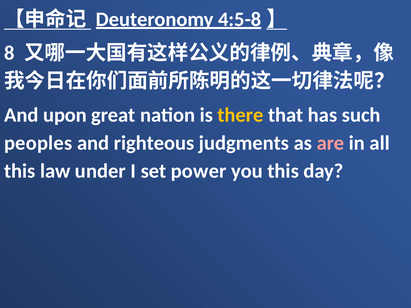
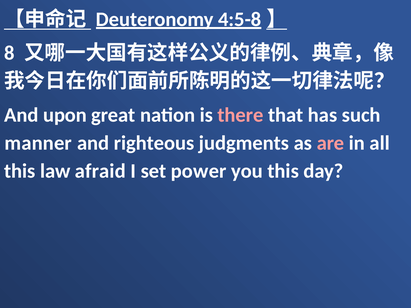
there colour: yellow -> pink (241, 115)
peoples: peoples -> manner (38, 143)
under: under -> afraid (100, 171)
